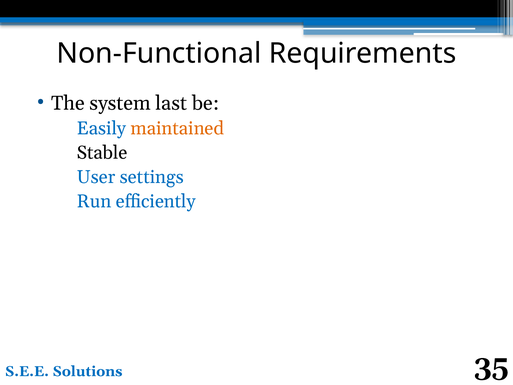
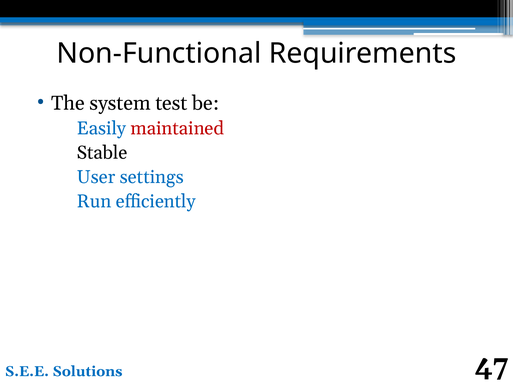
last: last -> test (171, 103)
maintained colour: orange -> red (177, 128)
35: 35 -> 47 (491, 365)
